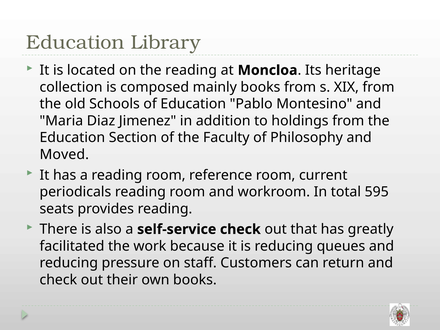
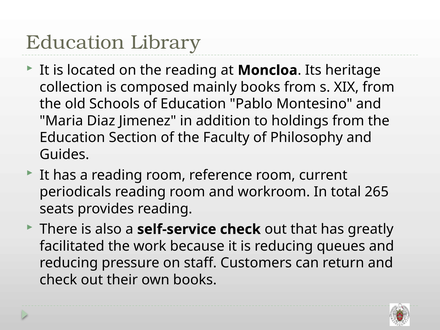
Moved: Moved -> Guides (64, 155)
595: 595 -> 265 (377, 192)
